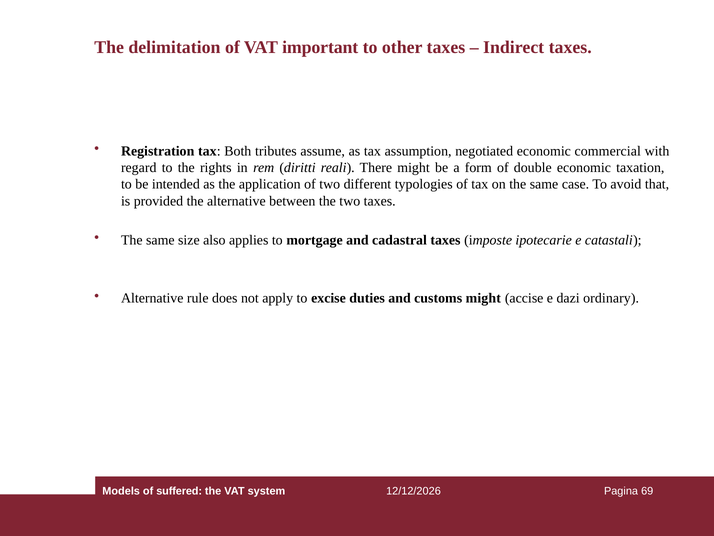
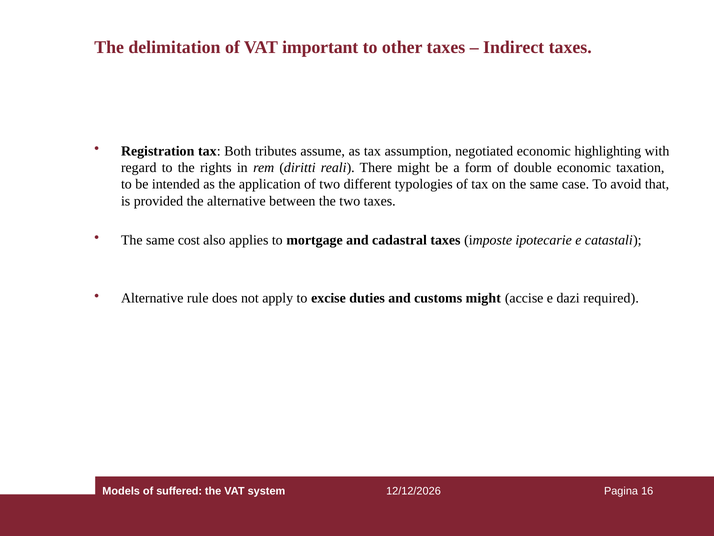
commercial: commercial -> highlighting (608, 151)
size: size -> cost (189, 240)
ordinary: ordinary -> required (611, 298)
69: 69 -> 16 (647, 491)
